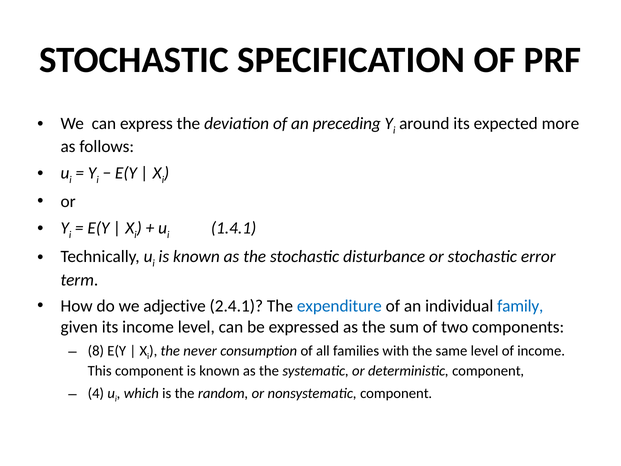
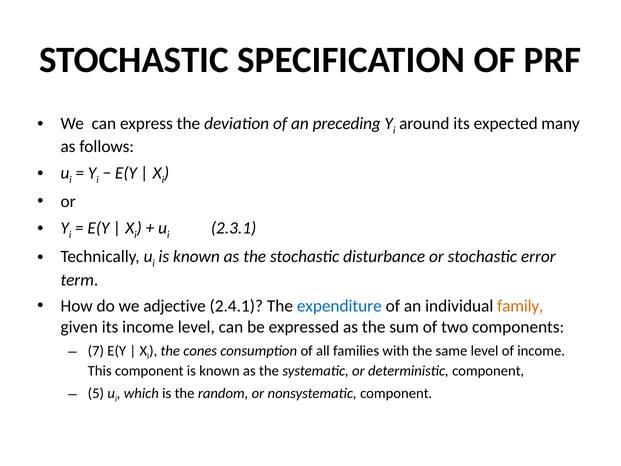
more: more -> many (561, 123)
1.4.1: 1.4.1 -> 2.3.1 (234, 228)
family colour: blue -> orange (520, 306)
8: 8 -> 7 (96, 351)
never: never -> cones (200, 351)
4: 4 -> 5 (96, 393)
